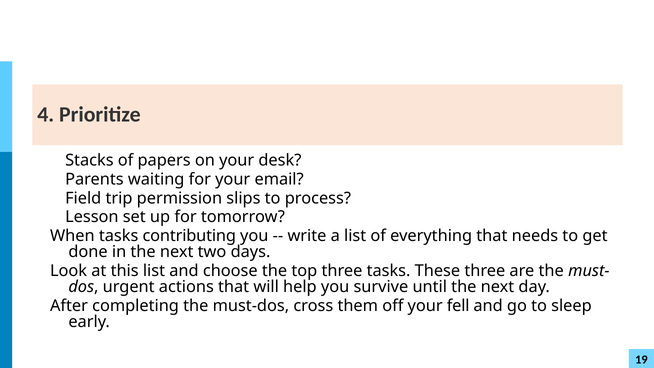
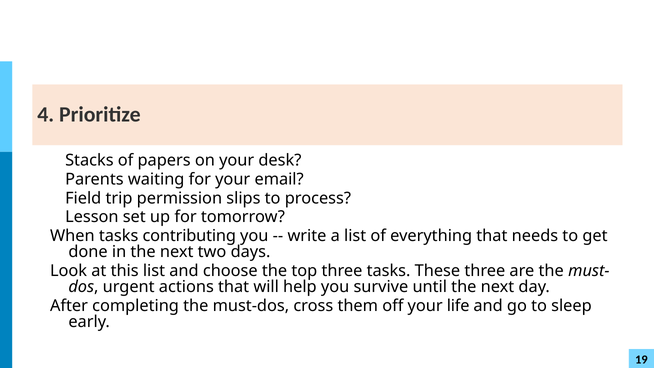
fell: fell -> life (458, 306)
